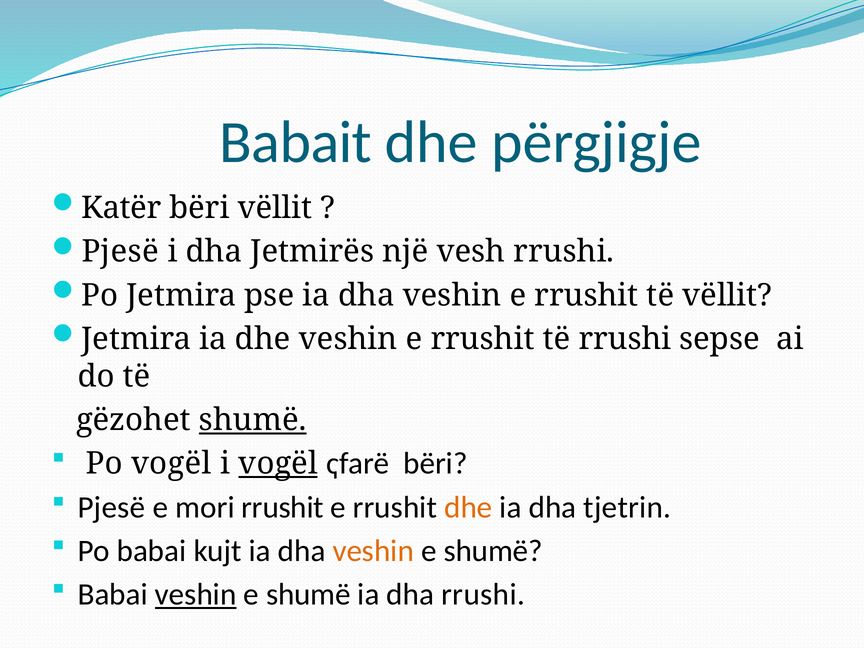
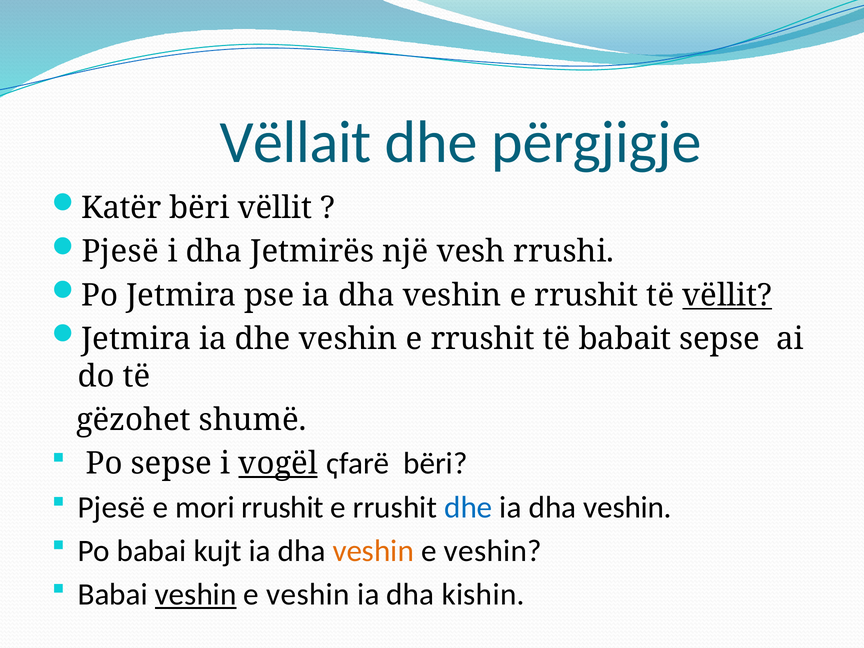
Babait: Babait -> Vëllait (296, 143)
vëllit underline: none -> present (727, 295)
të rrushi: rrushi -> babait (625, 339)
shumë underline: present -> none (253, 420)
Po vogël: vogël -> sepse (171, 464)
dhe colour: orange -> blue (468, 507)
tjetrin: tjetrin -> veshin (628, 507)
shumë: shumë -> veshin (493, 551)
shumë: shumë -> veshin (308, 595)
dha rrushi: rrushi -> kishin (483, 595)
